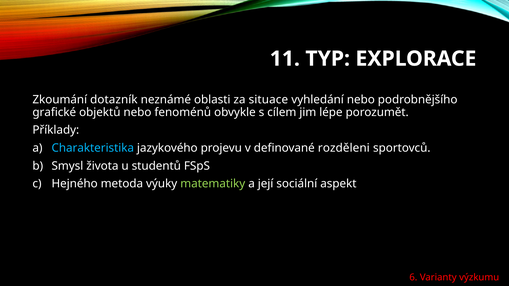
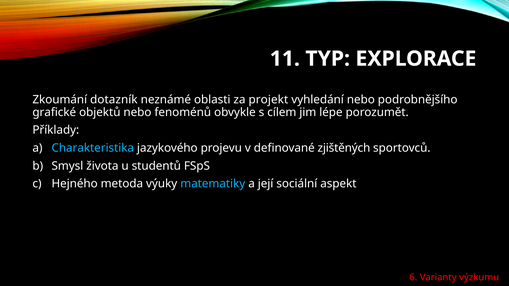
situace: situace -> projekt (268, 100)
rozděleni: rozděleni -> zjištěných (344, 148)
matematiky colour: light green -> light blue (213, 184)
